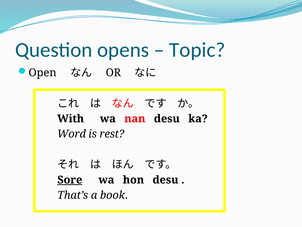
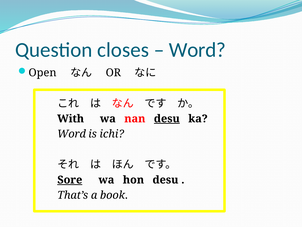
opens: opens -> closes (123, 50)
Topic: Topic -> Word (197, 50)
desu underline: none -> present (167, 118)
rest: rest -> ichi (112, 134)
